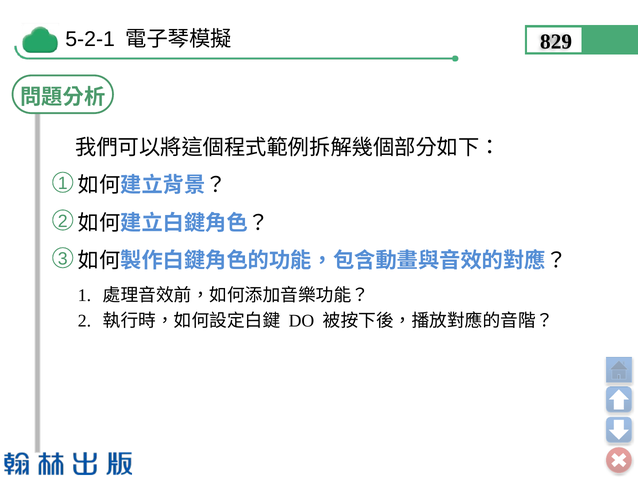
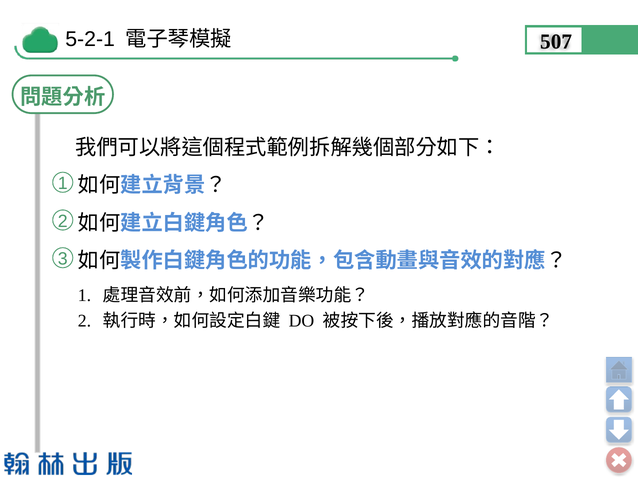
829: 829 -> 507 (556, 42)
